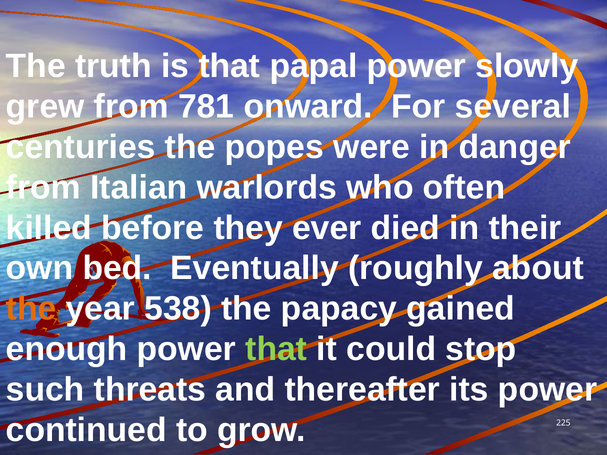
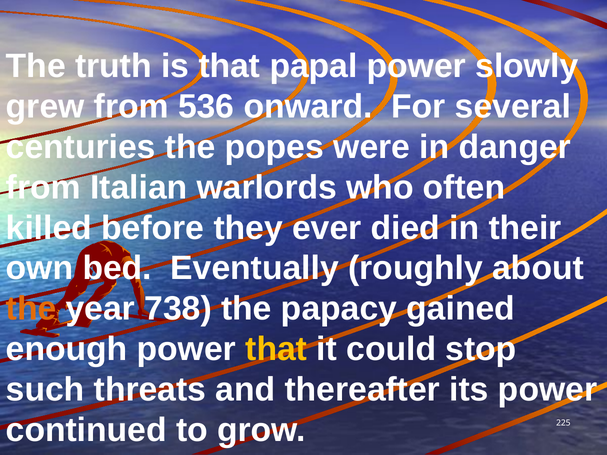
781: 781 -> 536 (206, 107)
538: 538 -> 738 (178, 309)
that colour: light green -> yellow (276, 349)
